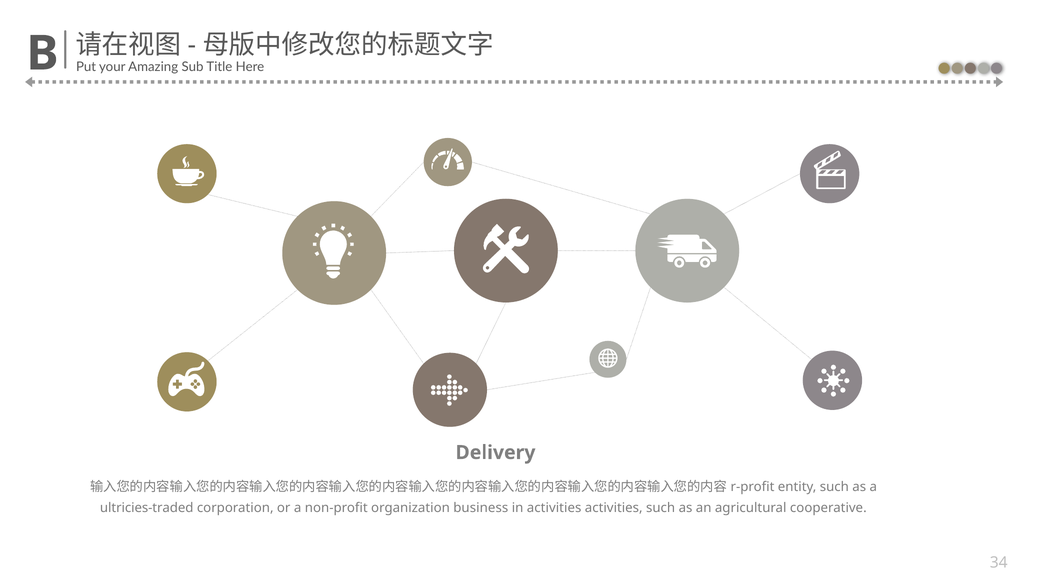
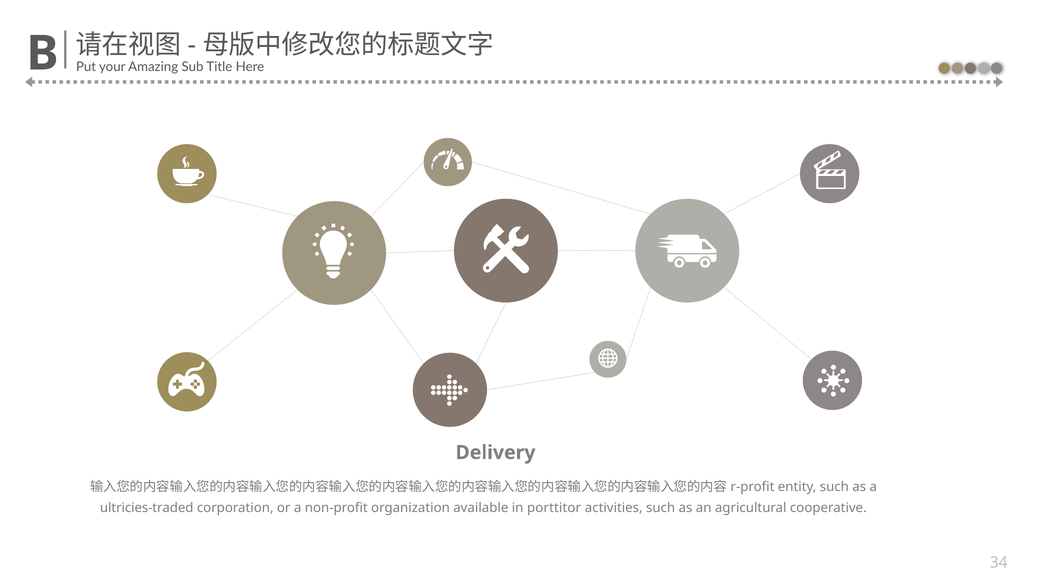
business: business -> available (481, 507)
in activities: activities -> porttitor (554, 507)
